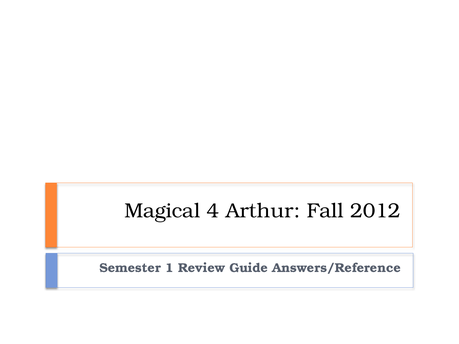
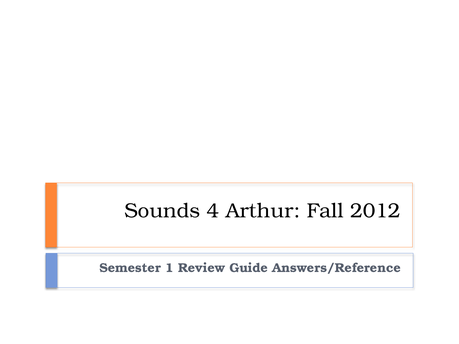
Magical: Magical -> Sounds (162, 211)
